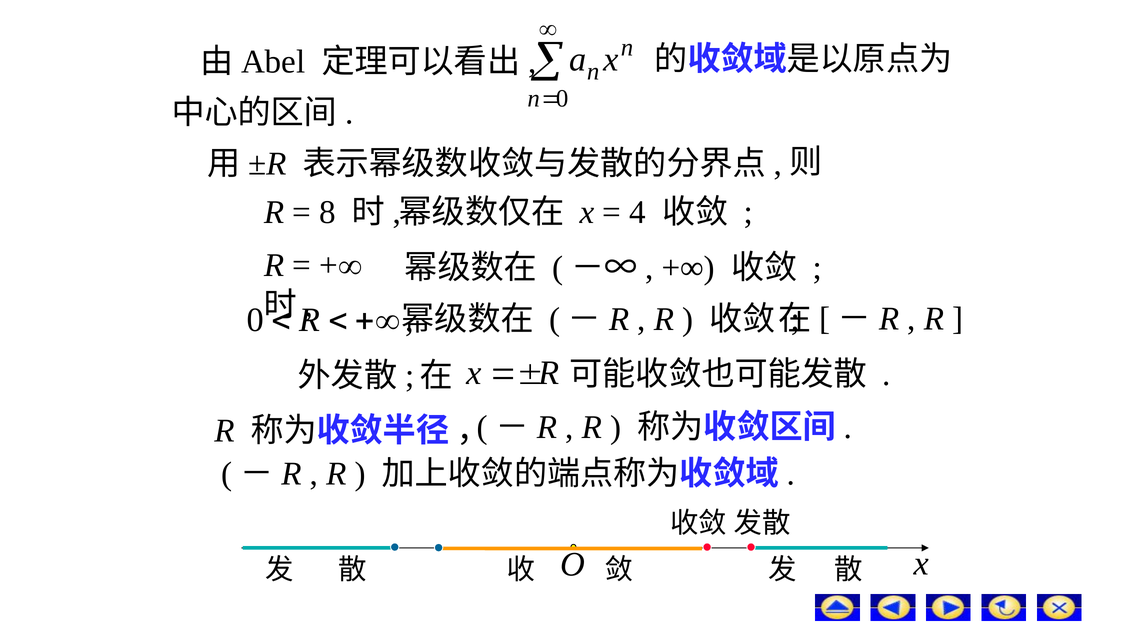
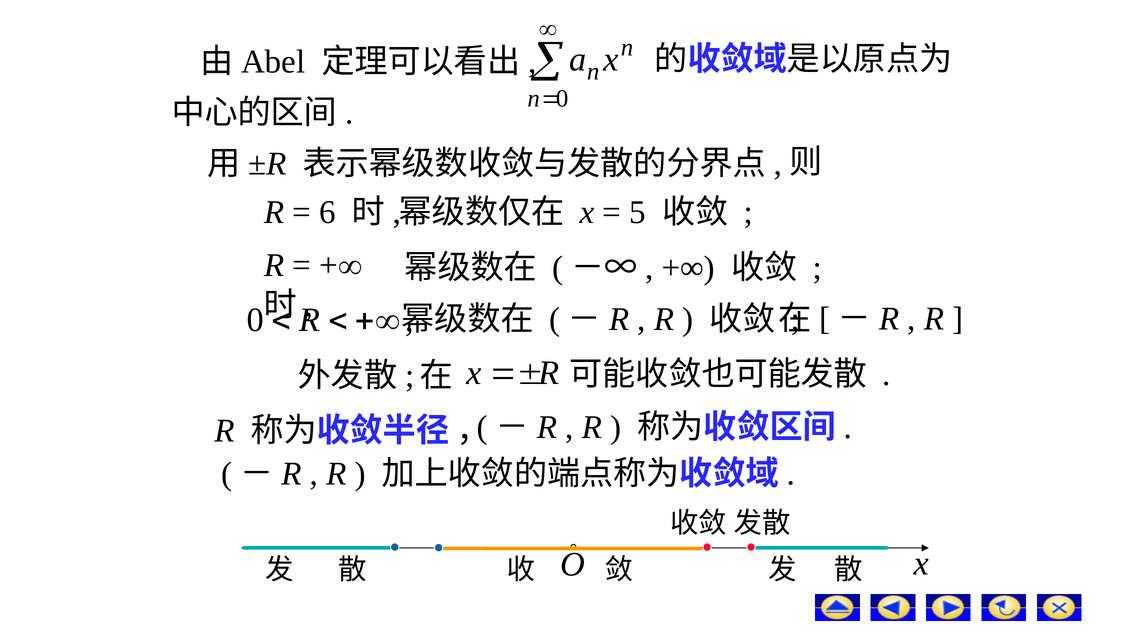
8: 8 -> 6 (327, 212)
4: 4 -> 5 (638, 212)
